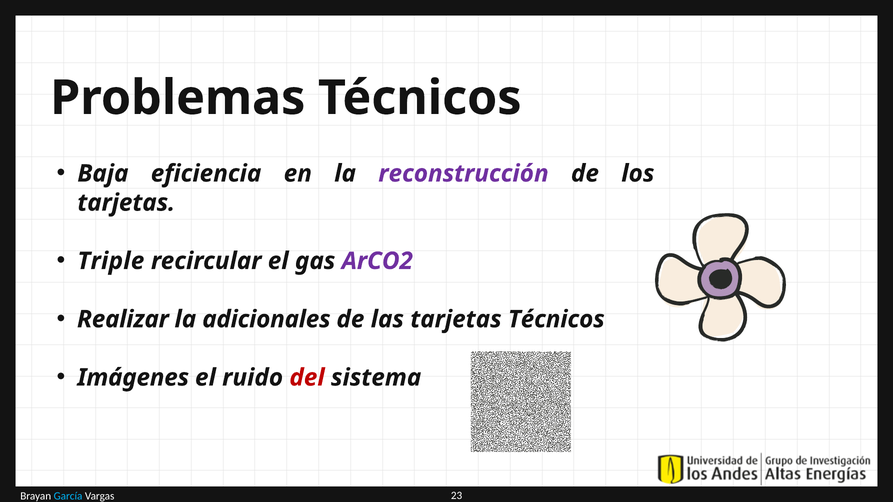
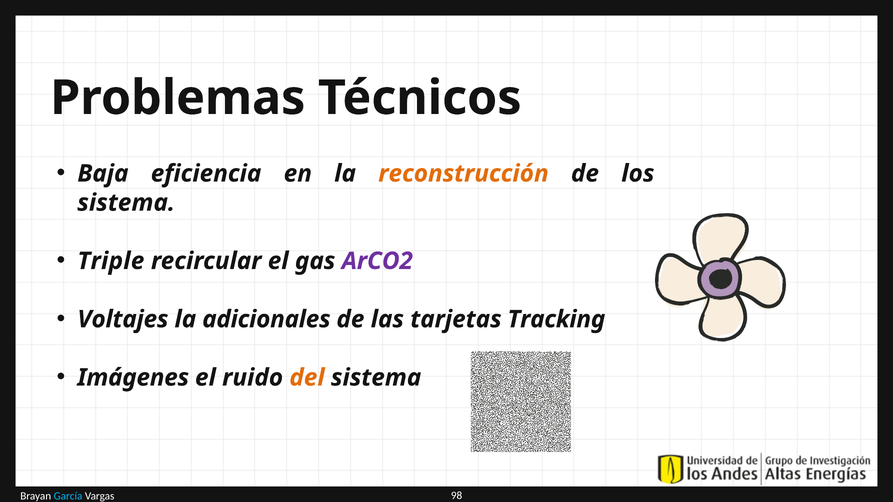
reconstrucción colour: purple -> orange (463, 174)
tarjetas: tarjetas -> sistema (126, 203)
Realizar: Realizar -> Voltajes (123, 319)
tarjetas Técnicos: Técnicos -> Tracking (556, 319)
del colour: red -> orange (307, 378)
23: 23 -> 98 (457, 496)
